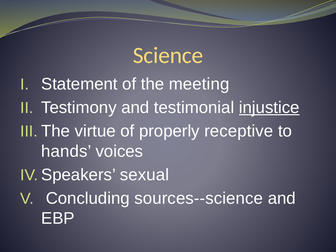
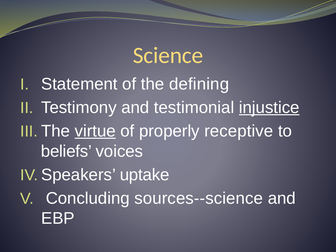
meeting: meeting -> defining (199, 84)
virtue underline: none -> present (95, 131)
hands: hands -> beliefs (66, 151)
sexual: sexual -> uptake (145, 175)
